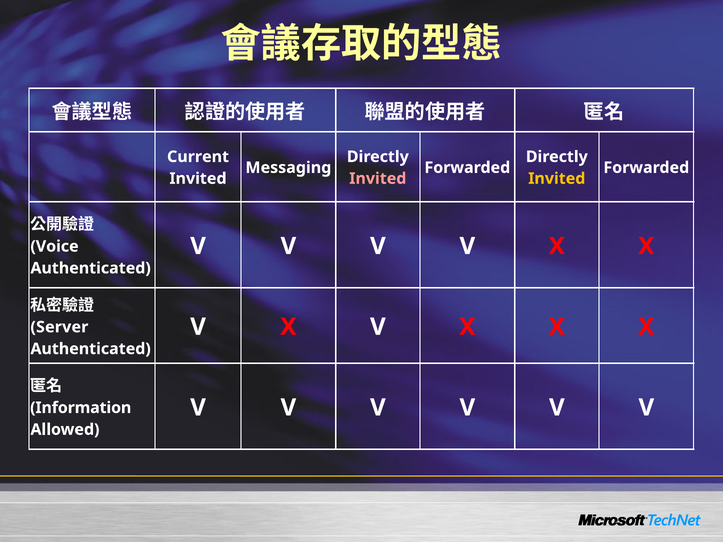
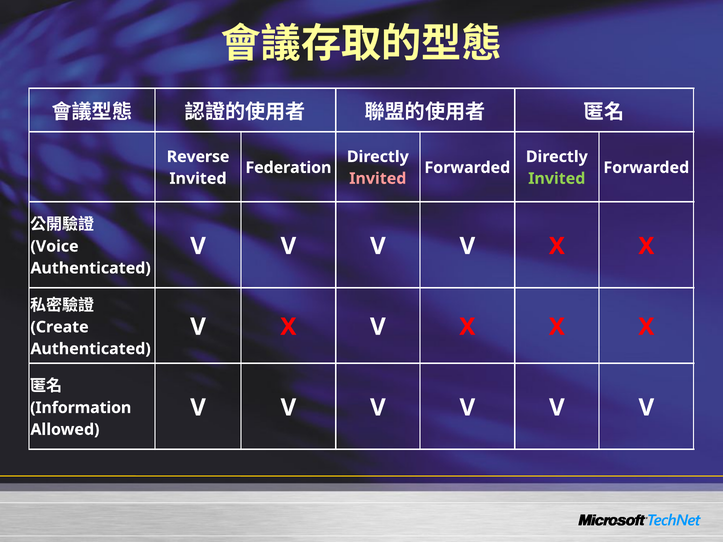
Current: Current -> Reverse (198, 157)
Messaging: Messaging -> Federation (288, 168)
Invited colour: yellow -> light green (557, 179)
Server: Server -> Create (60, 327)
